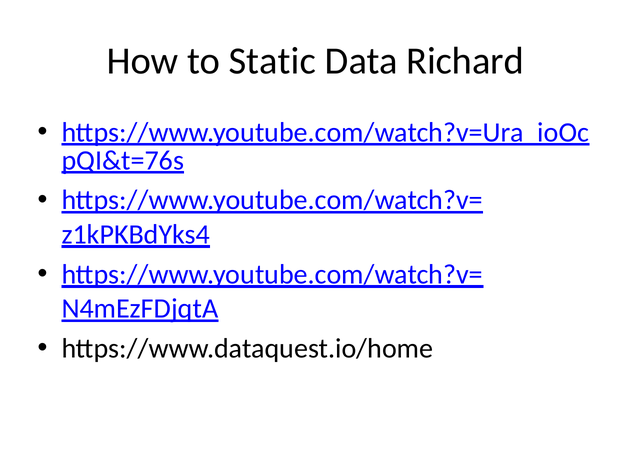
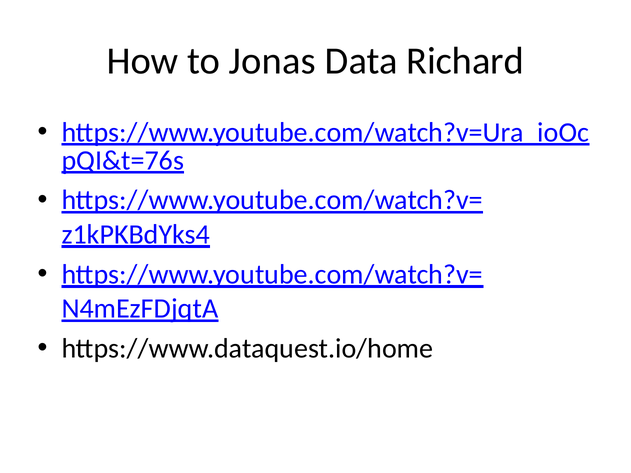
Static: Static -> Jonas (272, 61)
